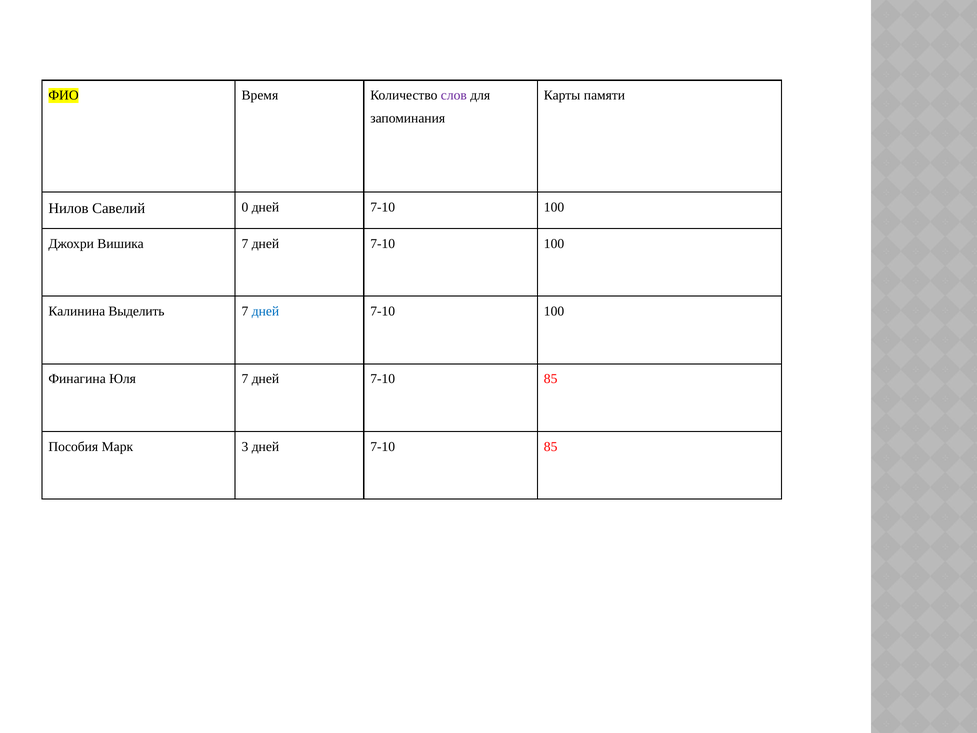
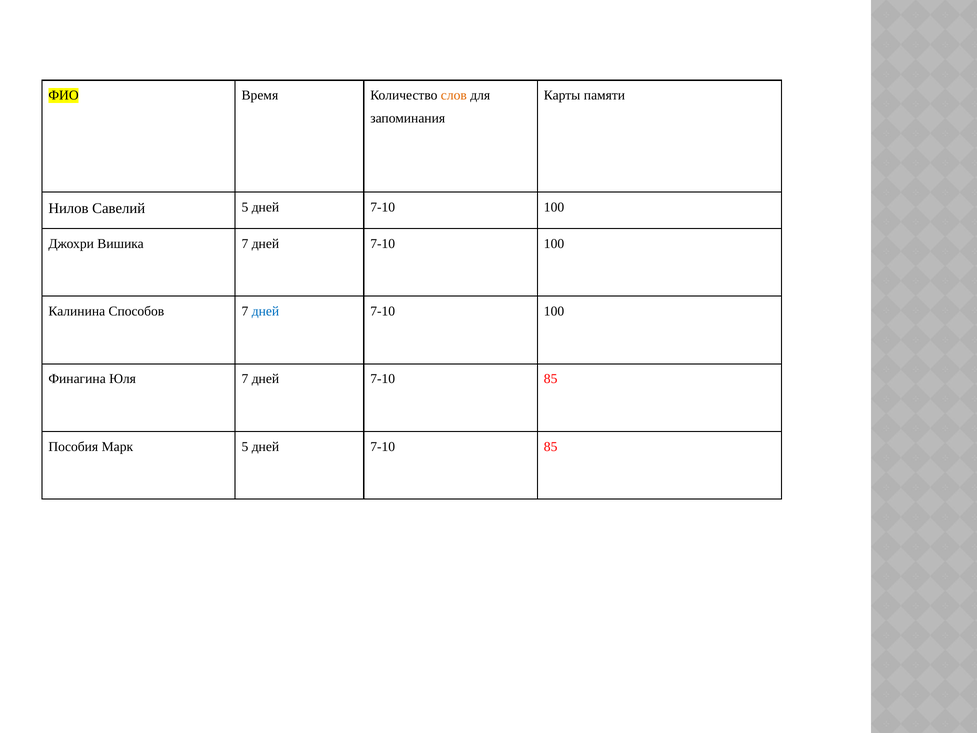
слов colour: purple -> orange (454, 95)
Савелий 0: 0 -> 5 (245, 207)
Выделить: Выделить -> Способов (136, 311)
Марк 3: 3 -> 5 (245, 446)
